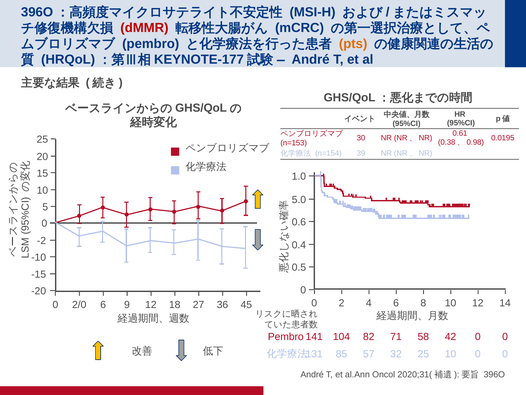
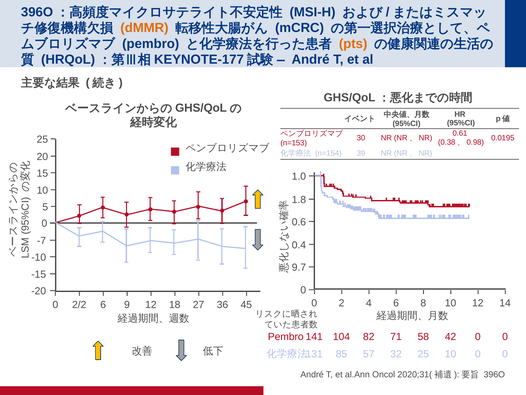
dMMR colour: red -> orange (144, 28)
5.0: 5.0 -> 1.8 (299, 200)
-2: -2 -> -7 (42, 241)
0.5: 0.5 -> 9.7 (299, 267)
2/0: 2/0 -> 2/2 (79, 304)
